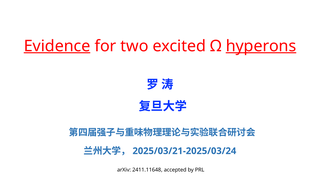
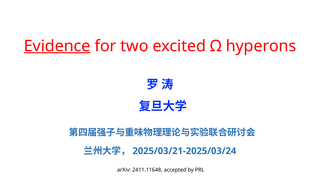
hyperons underline: present -> none (261, 46)
